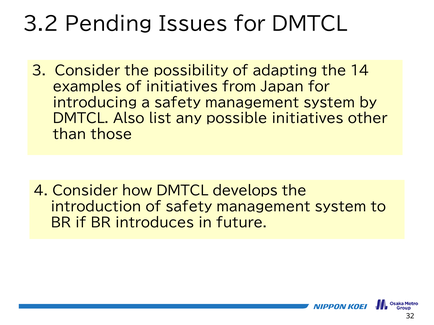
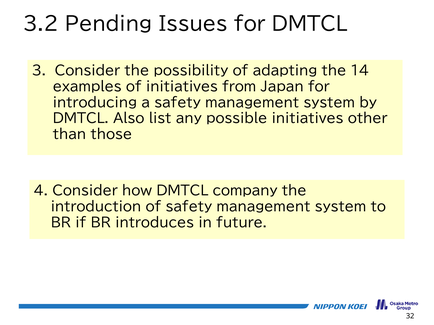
develops: develops -> company (245, 191)
